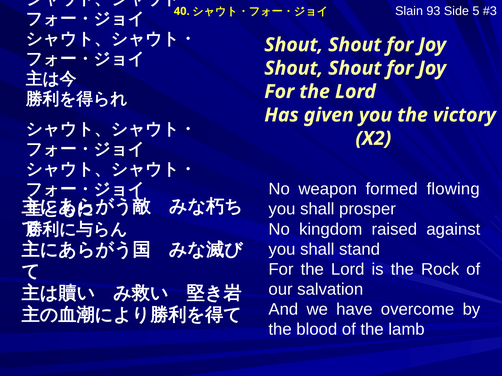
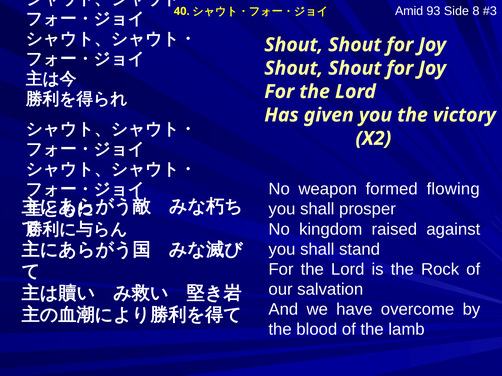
Slain: Slain -> Amid (409, 11)
5: 5 -> 8 (476, 11)
